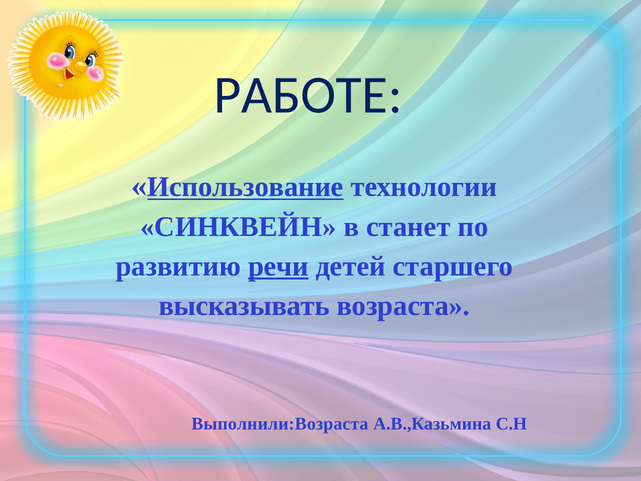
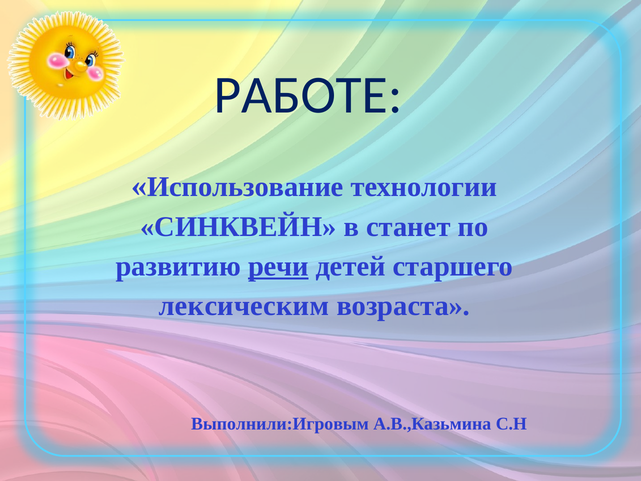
Использование underline: present -> none (245, 187)
высказывать: высказывать -> лексическим (244, 306)
Выполнили:Возраста: Выполнили:Возраста -> Выполнили:Игровым (280, 424)
